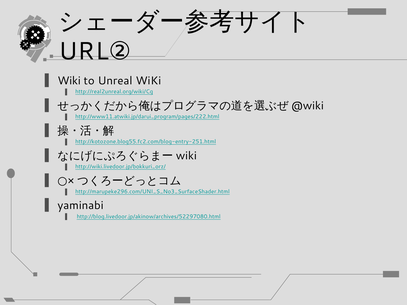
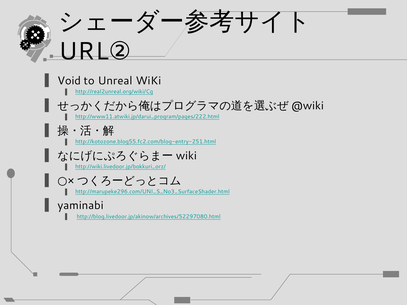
Wiki: Wiki -> Void (69, 81)
